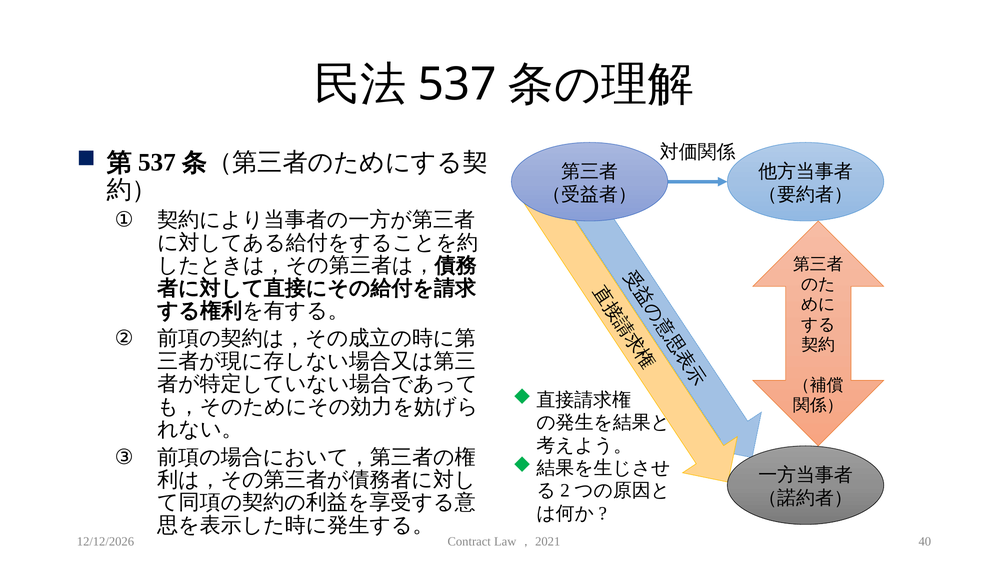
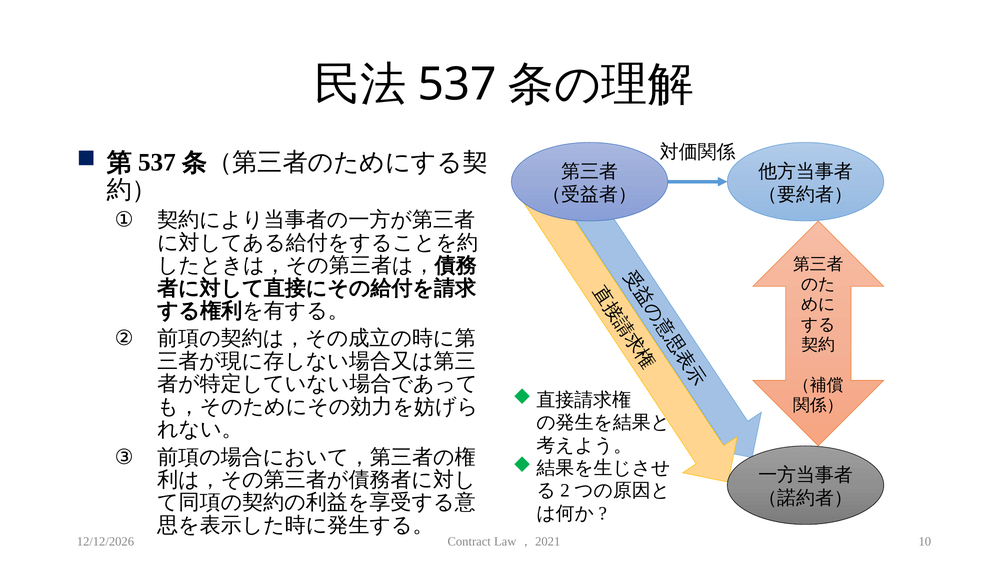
40: 40 -> 10 (925, 541)
